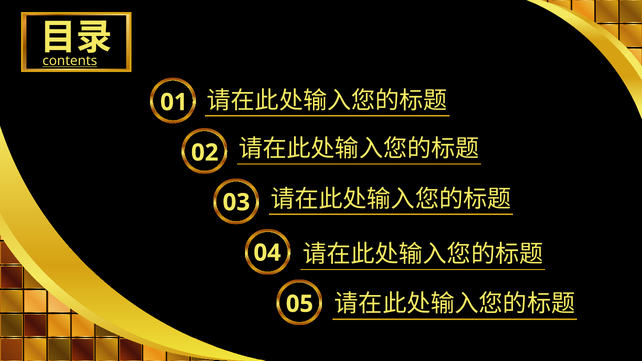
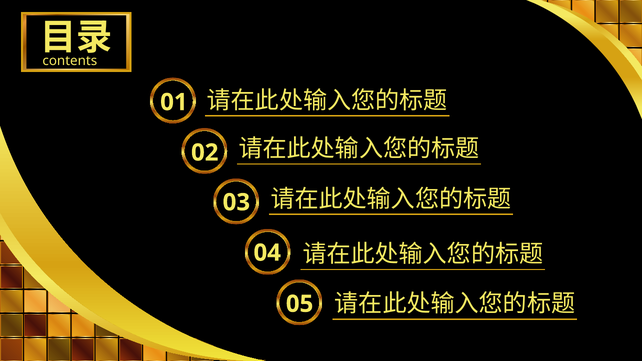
contents underline: present -> none (70, 61)
